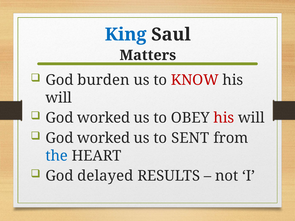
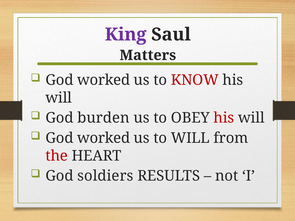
King colour: blue -> purple (126, 35)
burden: burden -> worked (104, 80)
worked: worked -> burden (103, 118)
to SENT: SENT -> WILL (190, 138)
the colour: blue -> red (57, 156)
delayed: delayed -> soldiers (105, 176)
